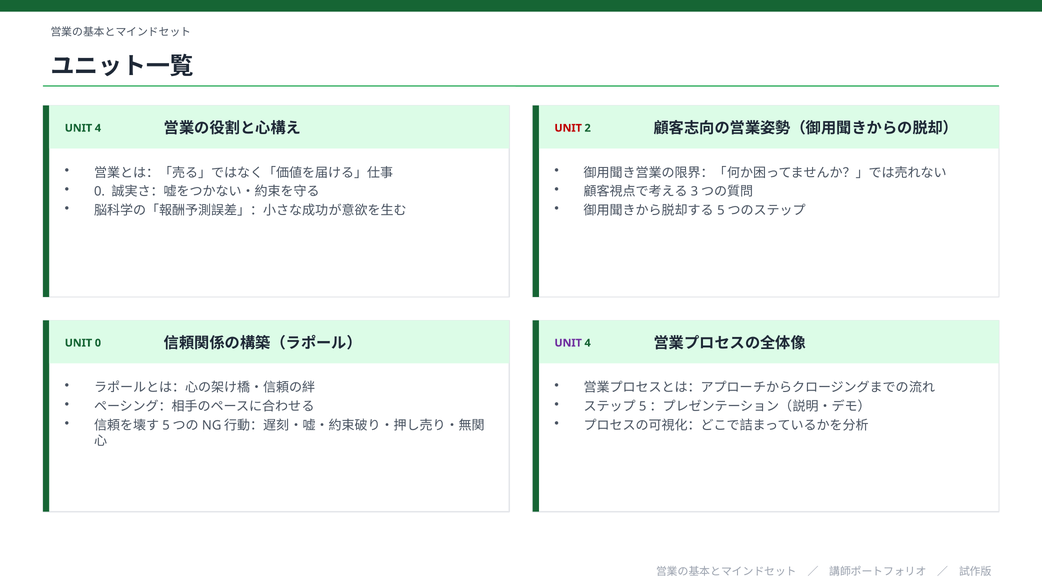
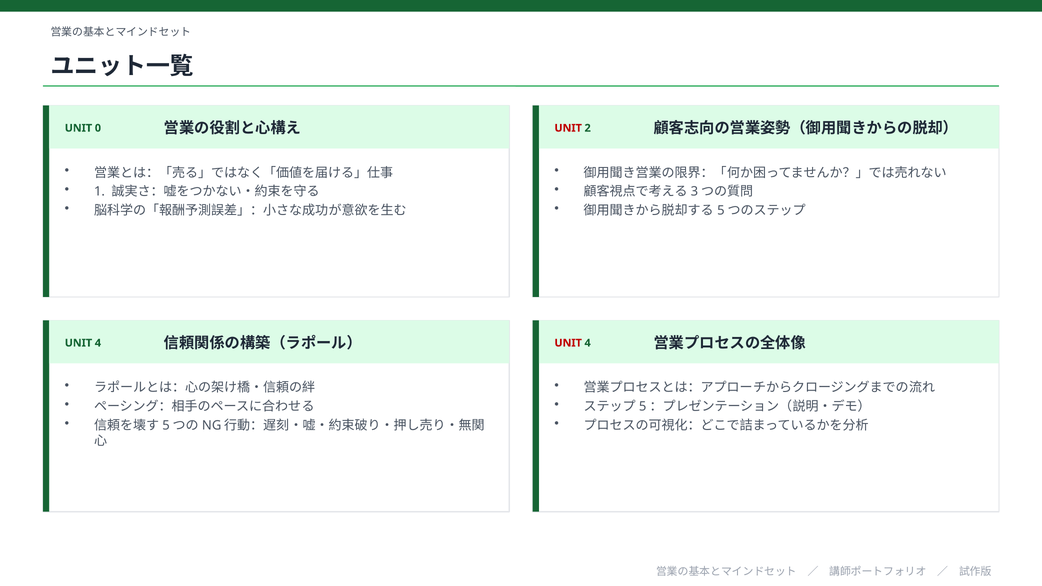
4: 4 -> 0 (98, 128)
0: 0 -> 1 (100, 192)
0: 0 -> 4 (98, 343)
UNIT colour: purple -> red (568, 343)
